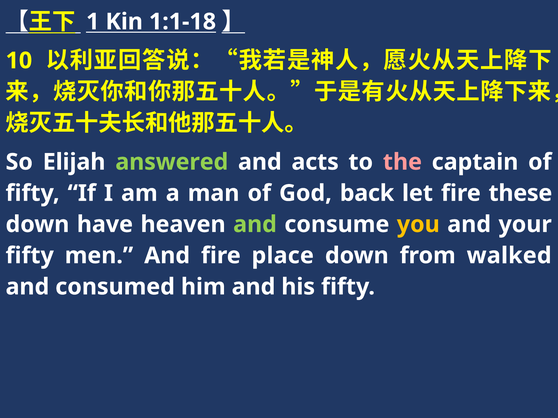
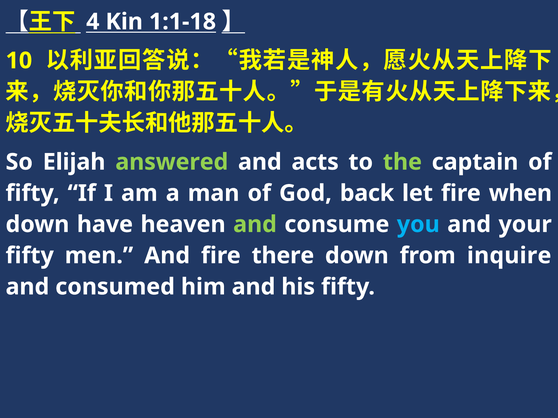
1: 1 -> 4 (93, 22)
the colour: pink -> light green (402, 162)
these: these -> when (520, 193)
you colour: yellow -> light blue (418, 225)
place: place -> there (283, 256)
walked: walked -> inquire (509, 256)
